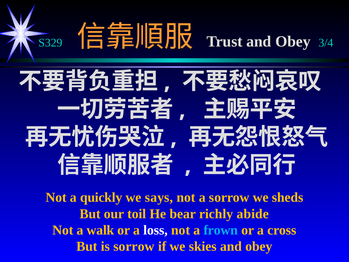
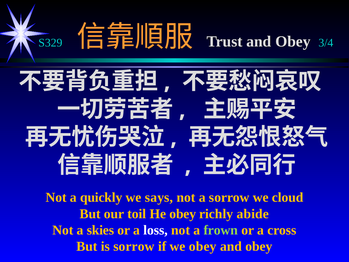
sheds: sheds -> cloud (288, 197)
He bear: bear -> obey (183, 214)
walk: walk -> skies (100, 230)
frown colour: light blue -> light green (221, 230)
we skies: skies -> obey (203, 246)
